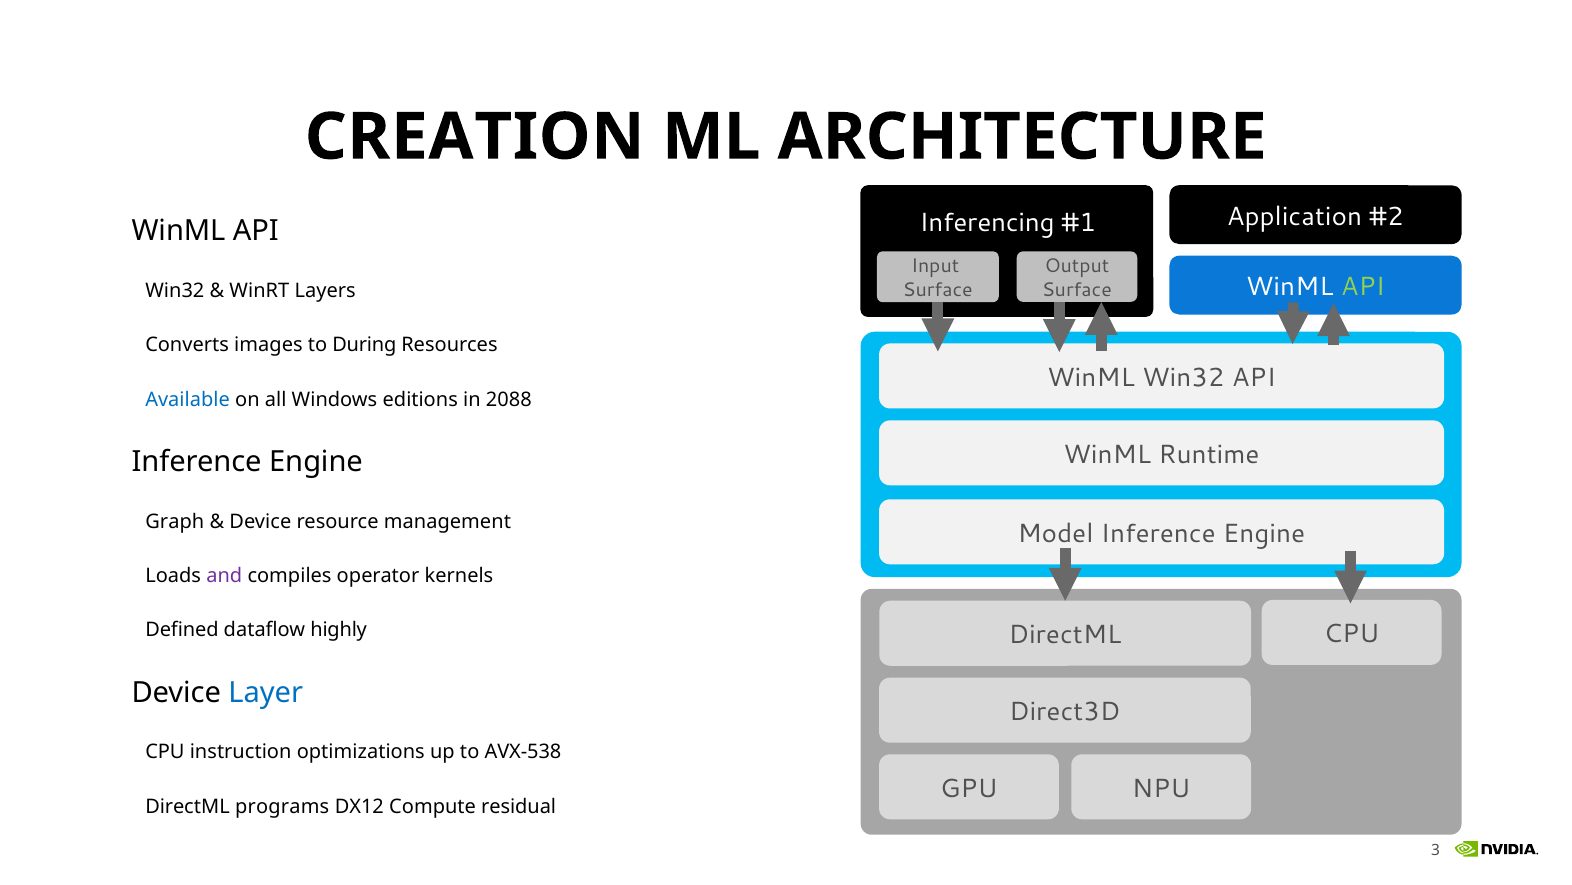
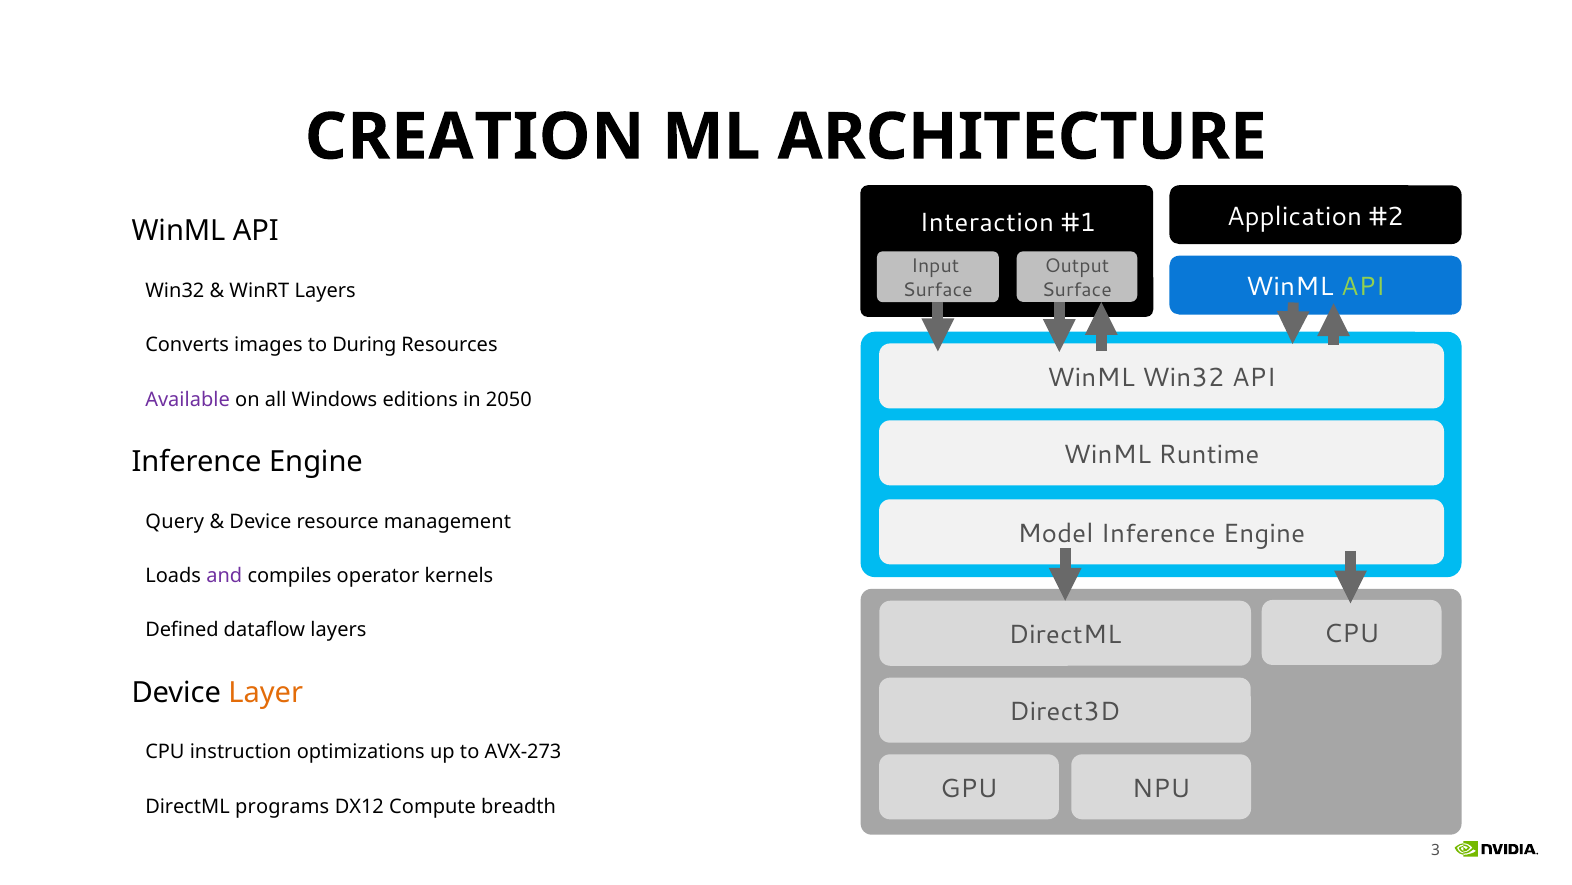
Inferencing: Inferencing -> Interaction (987, 223)
Available colour: blue -> purple (188, 399)
2088: 2088 -> 2050 (509, 399)
Graph: Graph -> Query (175, 521)
dataflow highly: highly -> layers (339, 630)
Layer colour: blue -> orange (266, 692)
AVX-538: AVX-538 -> AVX-273 (523, 752)
residual: residual -> breadth (519, 806)
